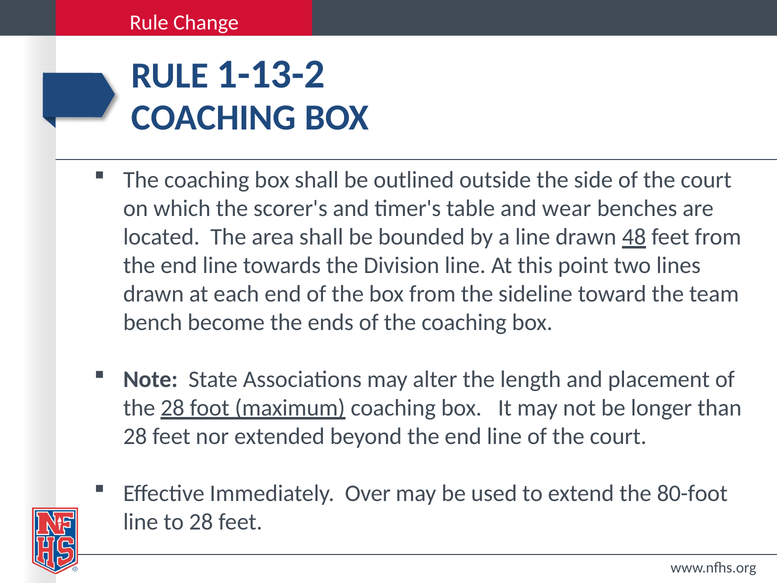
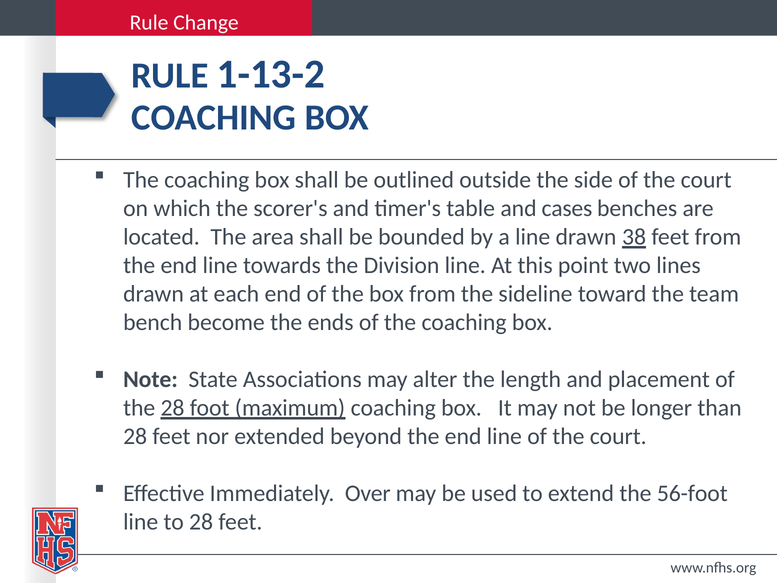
wear: wear -> cases (567, 208)
48: 48 -> 38 (634, 237)
80-foot: 80-foot -> 56-foot (692, 493)
